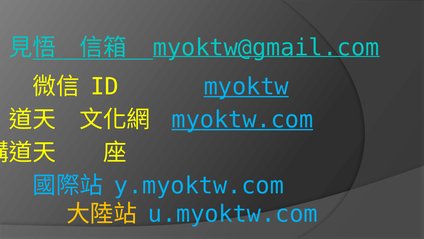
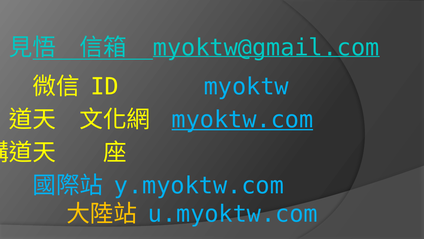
myoktw underline: present -> none (246, 86)
